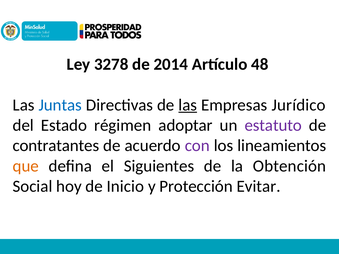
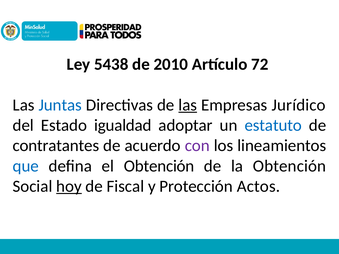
3278: 3278 -> 5438 (111, 64)
2014: 2014 -> 2010 (171, 64)
48: 48 -> 72 (260, 64)
régimen: régimen -> igualdad (123, 125)
estatuto colour: purple -> blue (273, 125)
que colour: orange -> blue (26, 166)
el Siguientes: Siguientes -> Obtención (159, 166)
hoy underline: none -> present (69, 186)
Inicio: Inicio -> Fiscal (125, 186)
Evitar: Evitar -> Actos (259, 186)
